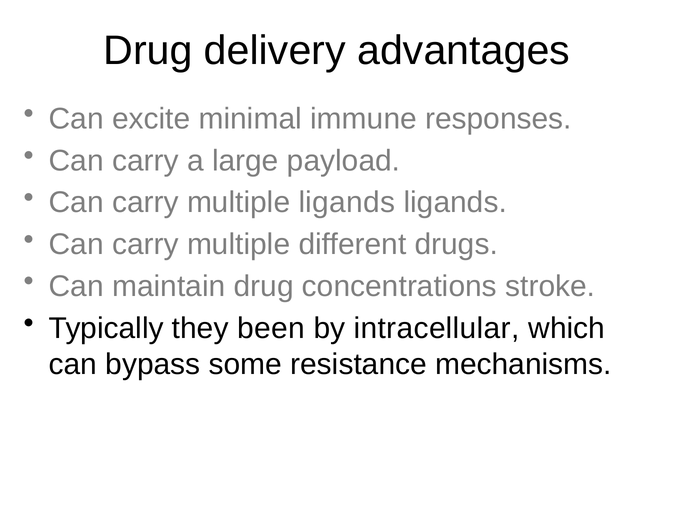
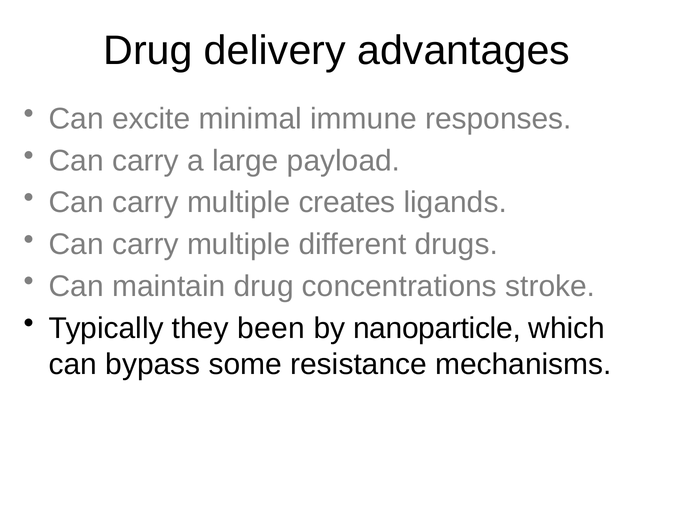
multiple ligands: ligands -> creates (347, 203)
intracellular: intracellular -> nanoparticle (437, 329)
